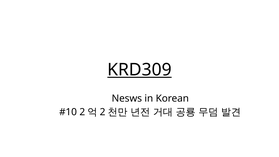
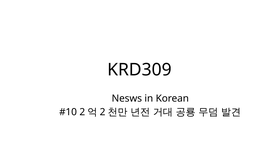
KRD309 underline: present -> none (140, 70)
